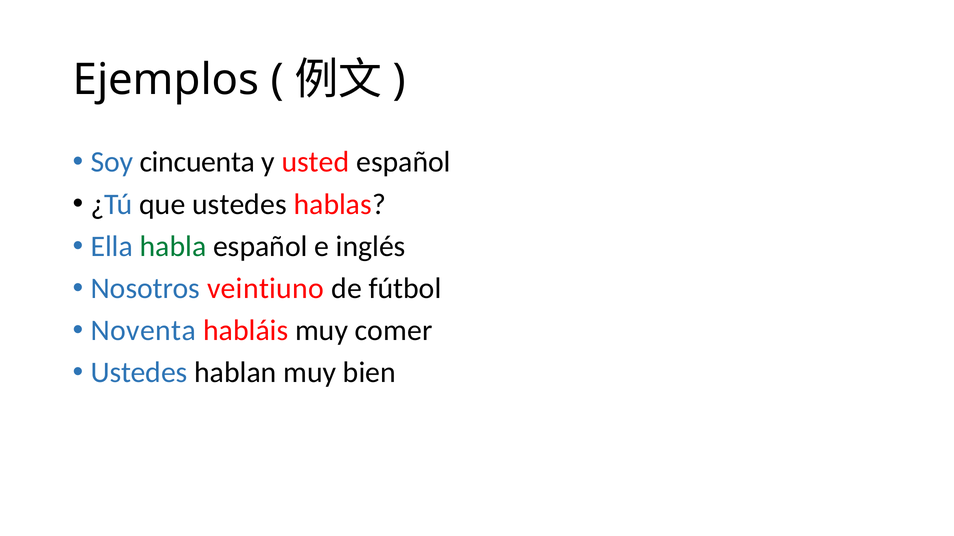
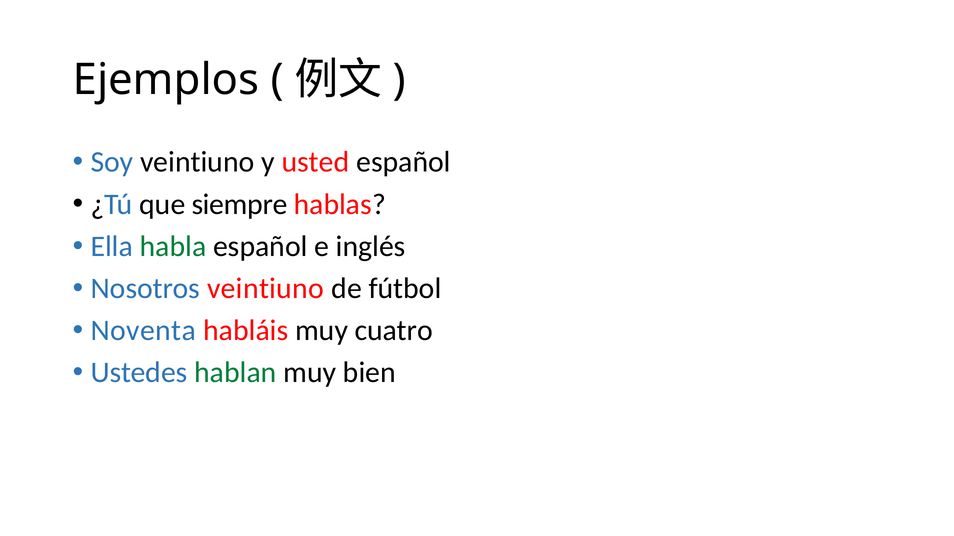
Soy cincuenta: cincuenta -> veintiuno (197, 162)
que ustedes: ustedes -> siempre (240, 204)
comer: comer -> cuatro (394, 331)
hablan colour: black -> green (235, 373)
